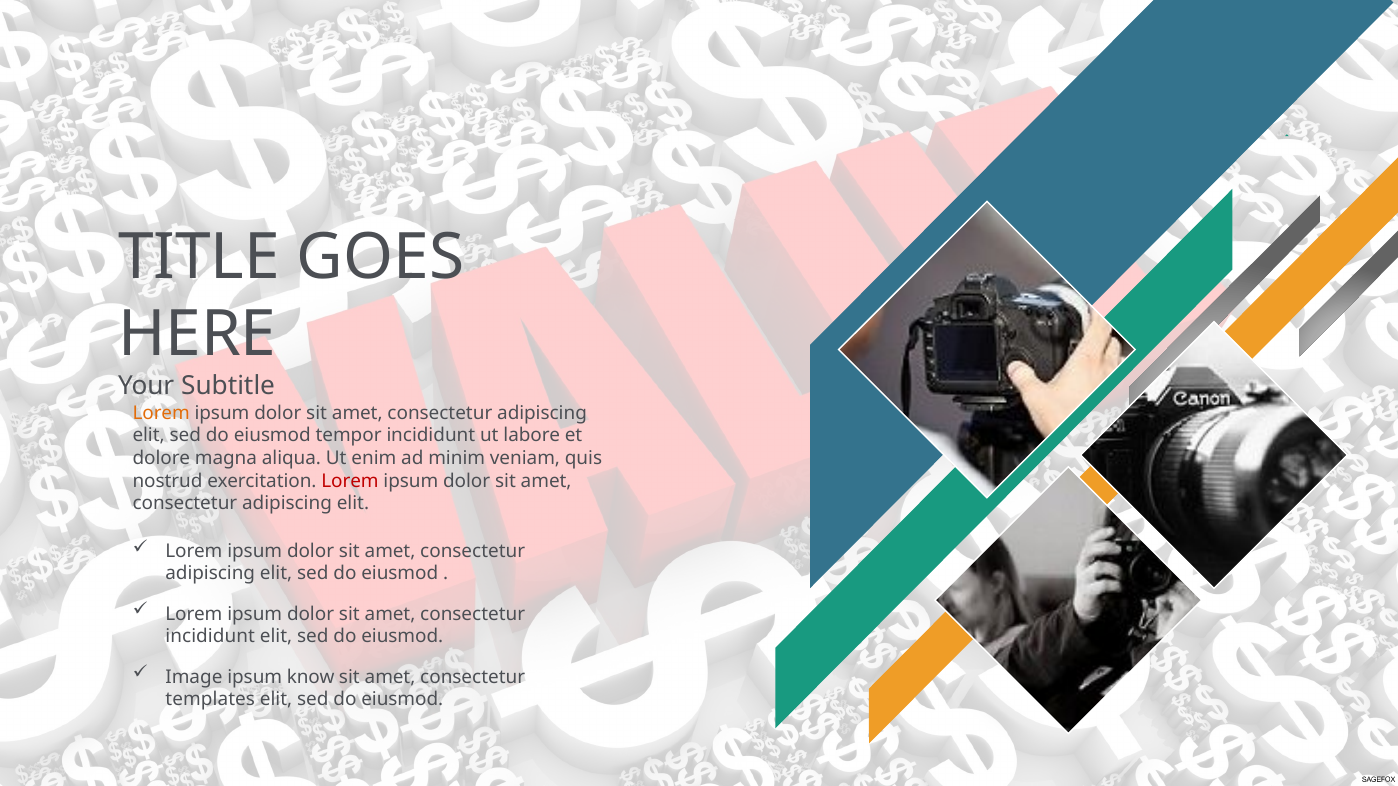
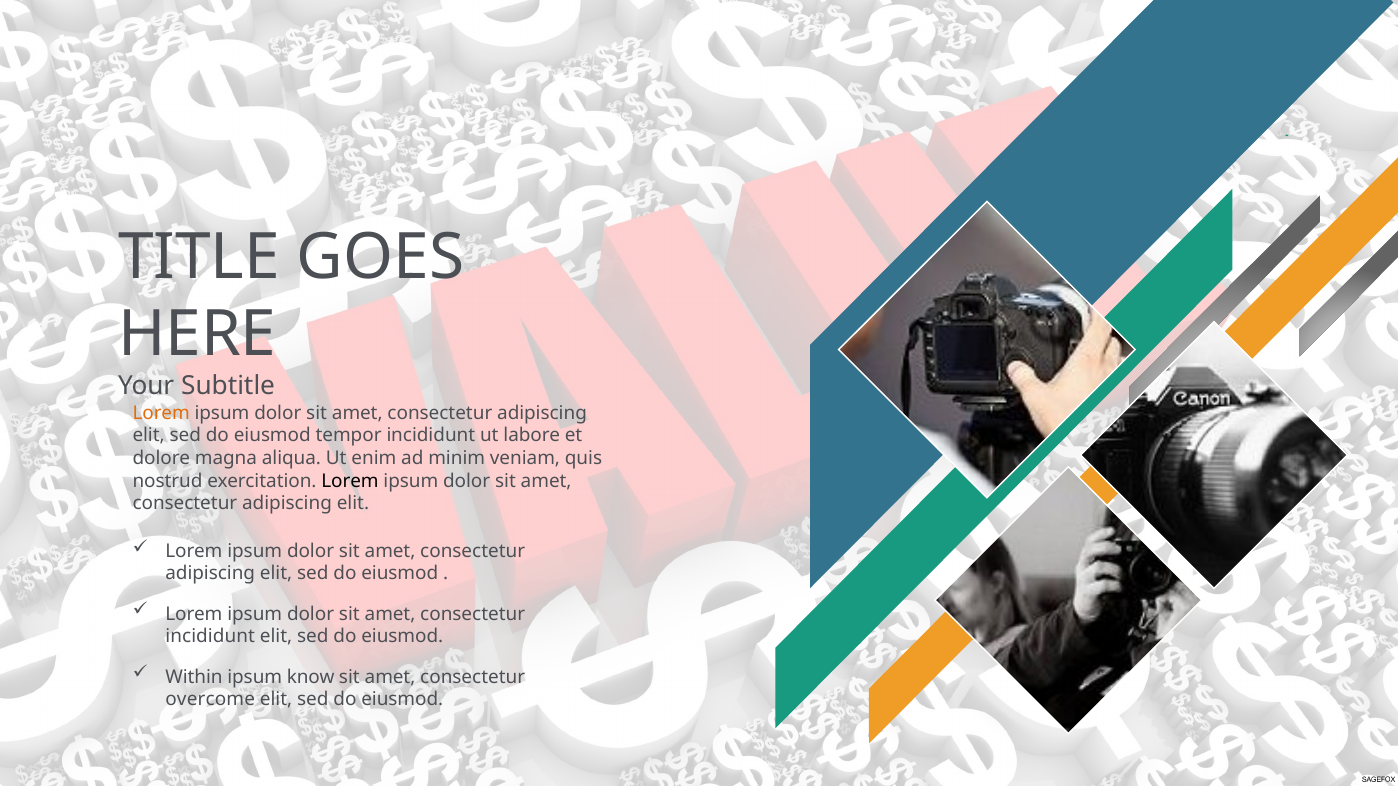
Lorem colour: red -> black (350, 481)
Image: Image -> Within (194, 677)
templates: templates -> overcome (210, 700)
